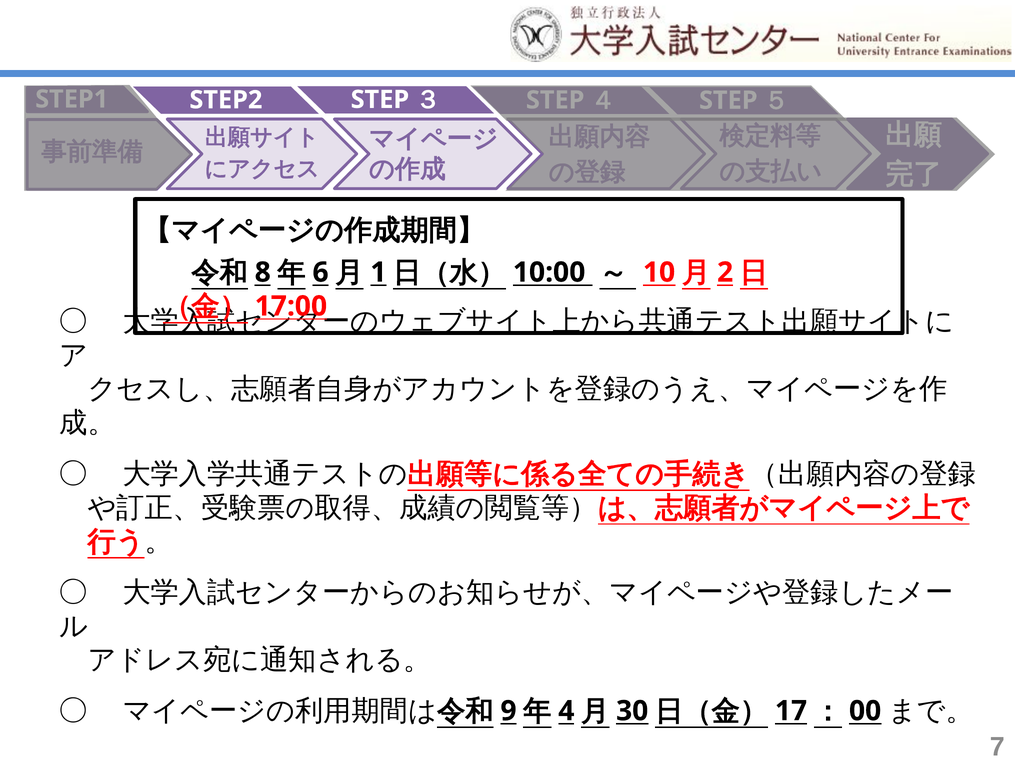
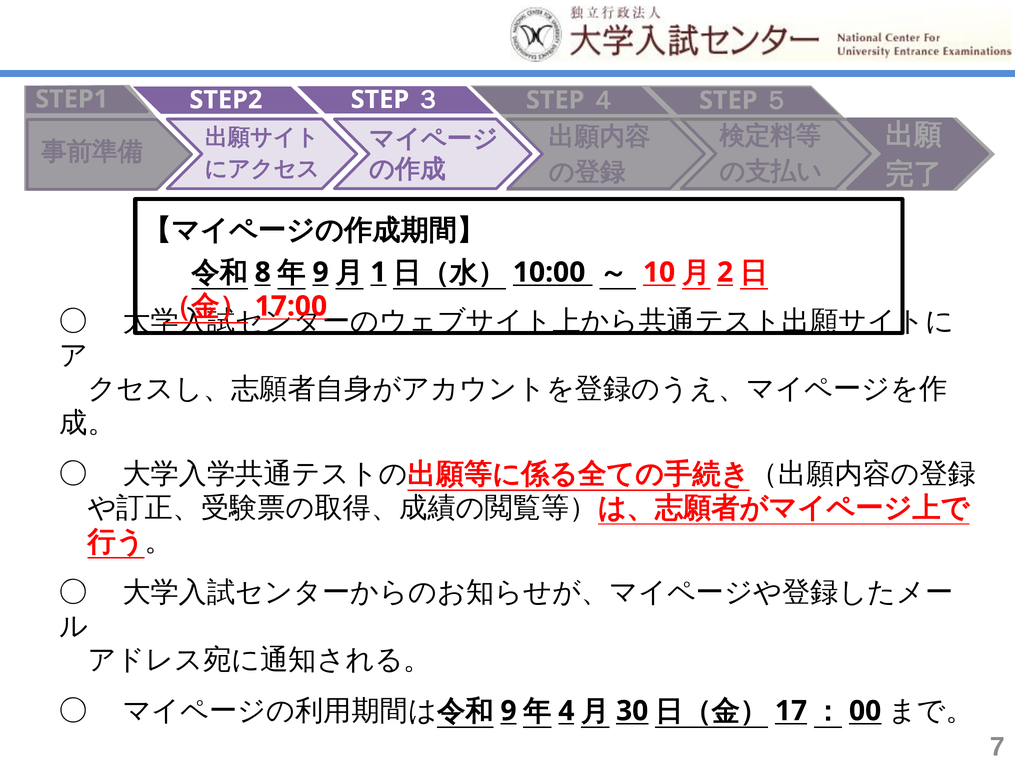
6: 6 -> 9 (321, 272)
